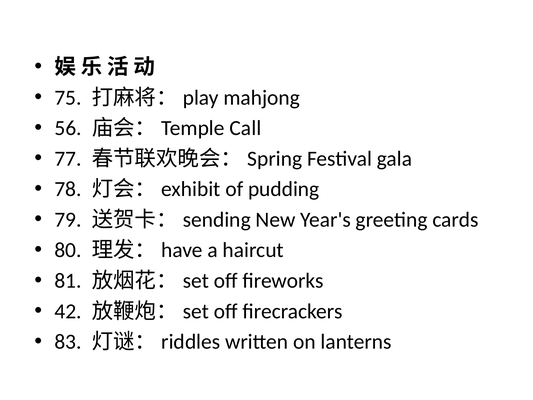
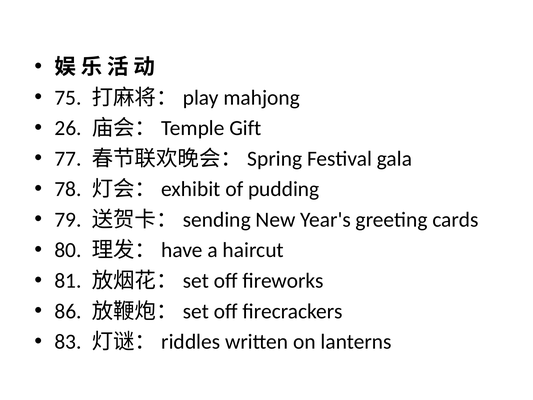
56: 56 -> 26 (68, 128)
Call: Call -> Gift (245, 128)
42: 42 -> 86 (68, 311)
